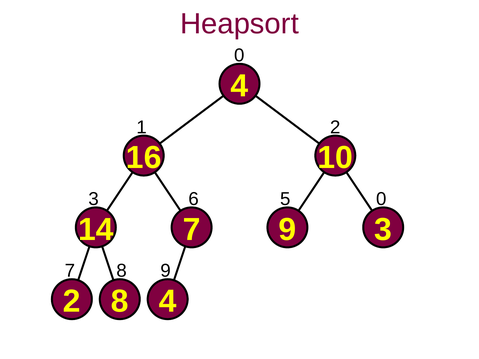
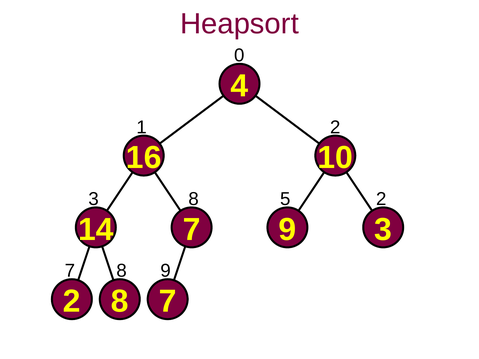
3 6: 6 -> 8 (194, 199)
5 0: 0 -> 2 (381, 199)
8 4: 4 -> 7 (168, 302)
